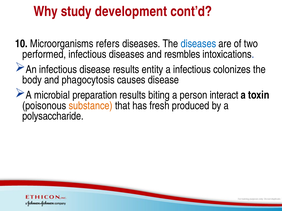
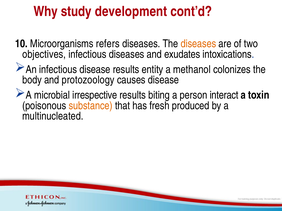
diseases colour: blue -> orange (198, 44)
performed: performed -> objectives (44, 54)
resmbles: resmbles -> exudates (182, 54)
a infectious: infectious -> methanol (192, 70)
phagocytosis: phagocytosis -> protozoology (88, 80)
preparation: preparation -> irrespective (95, 95)
polysaccharide: polysaccharide -> multinucleated (53, 116)
